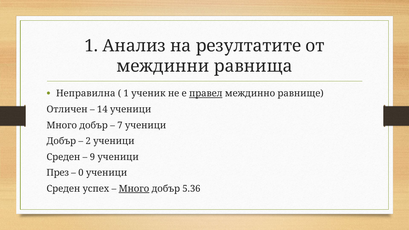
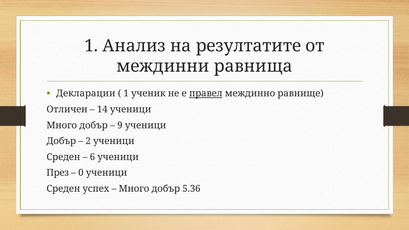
Неправилна: Неправилна -> Декларации (86, 94)
7: 7 -> 9 (120, 125)
9: 9 -> 6 (92, 157)
Много underline: present -> none (134, 189)
